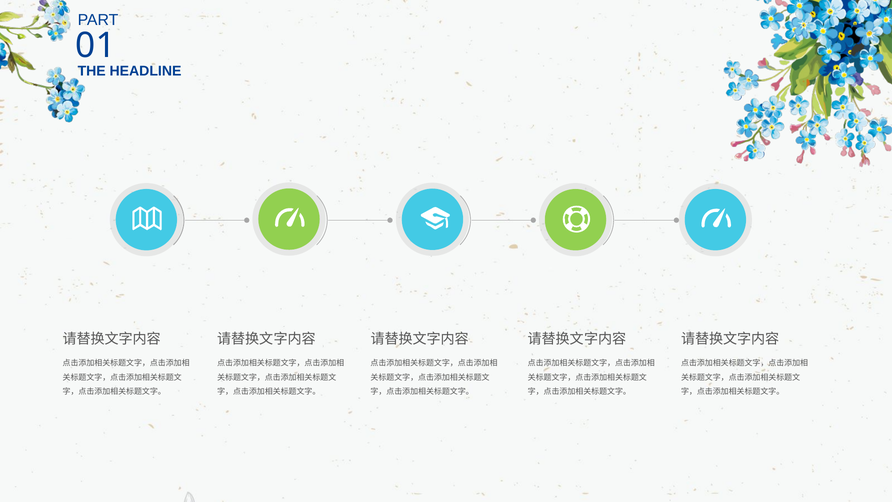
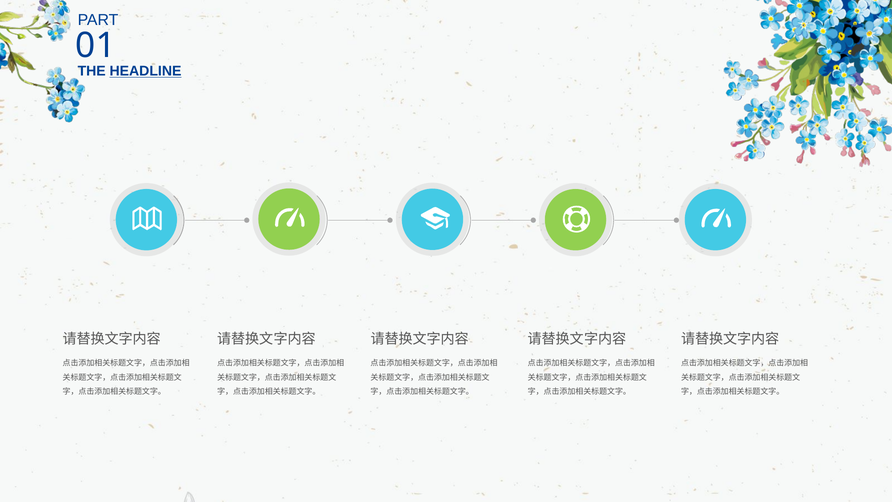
HEADLINE underline: none -> present (145, 71)
